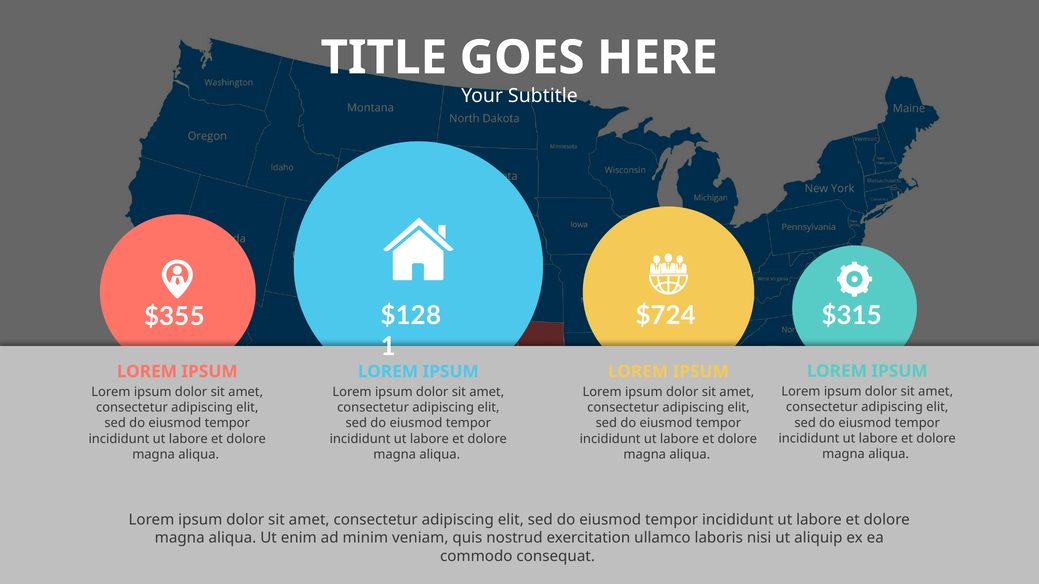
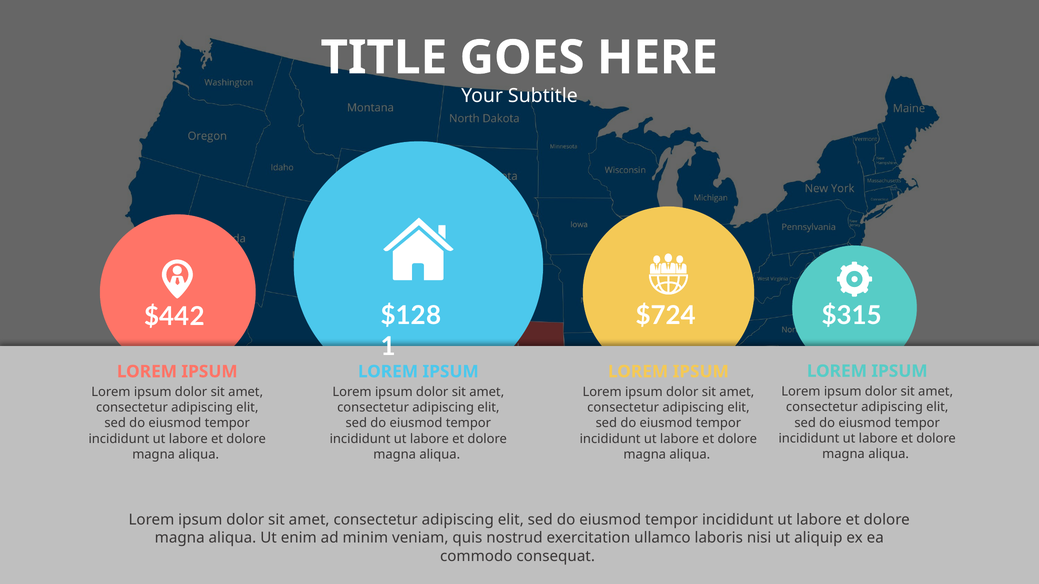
$355: $355 -> $442 (174, 317)
